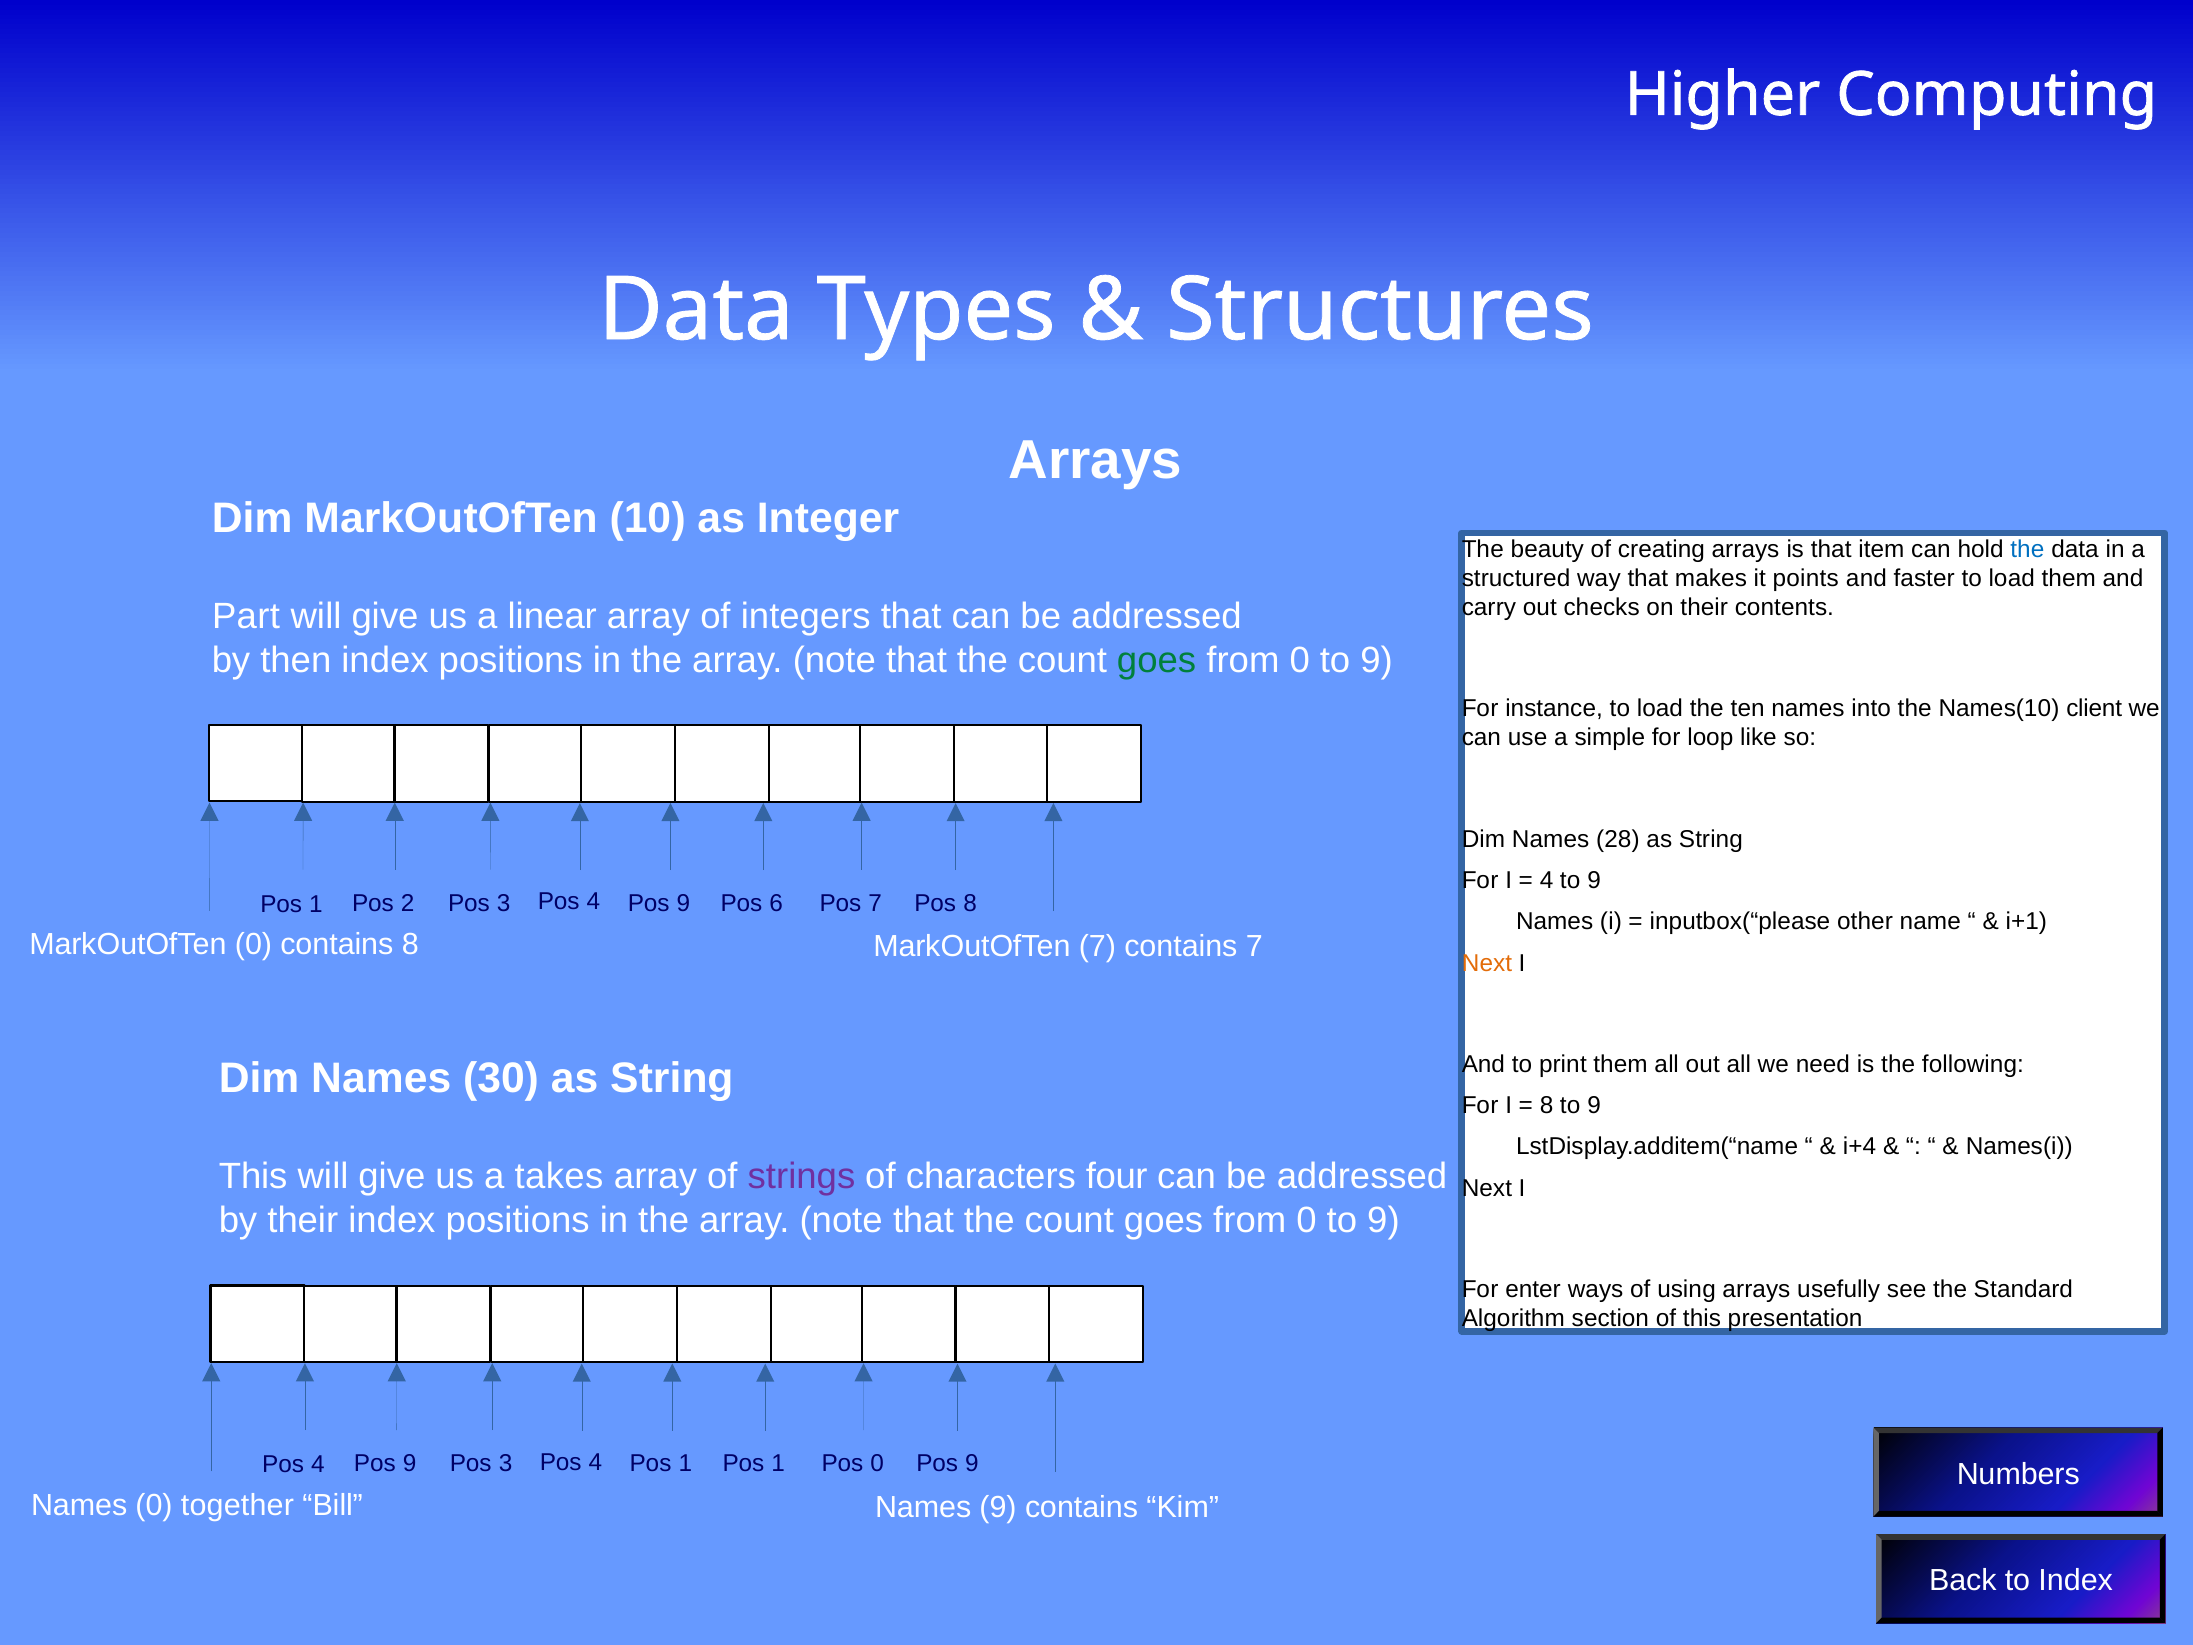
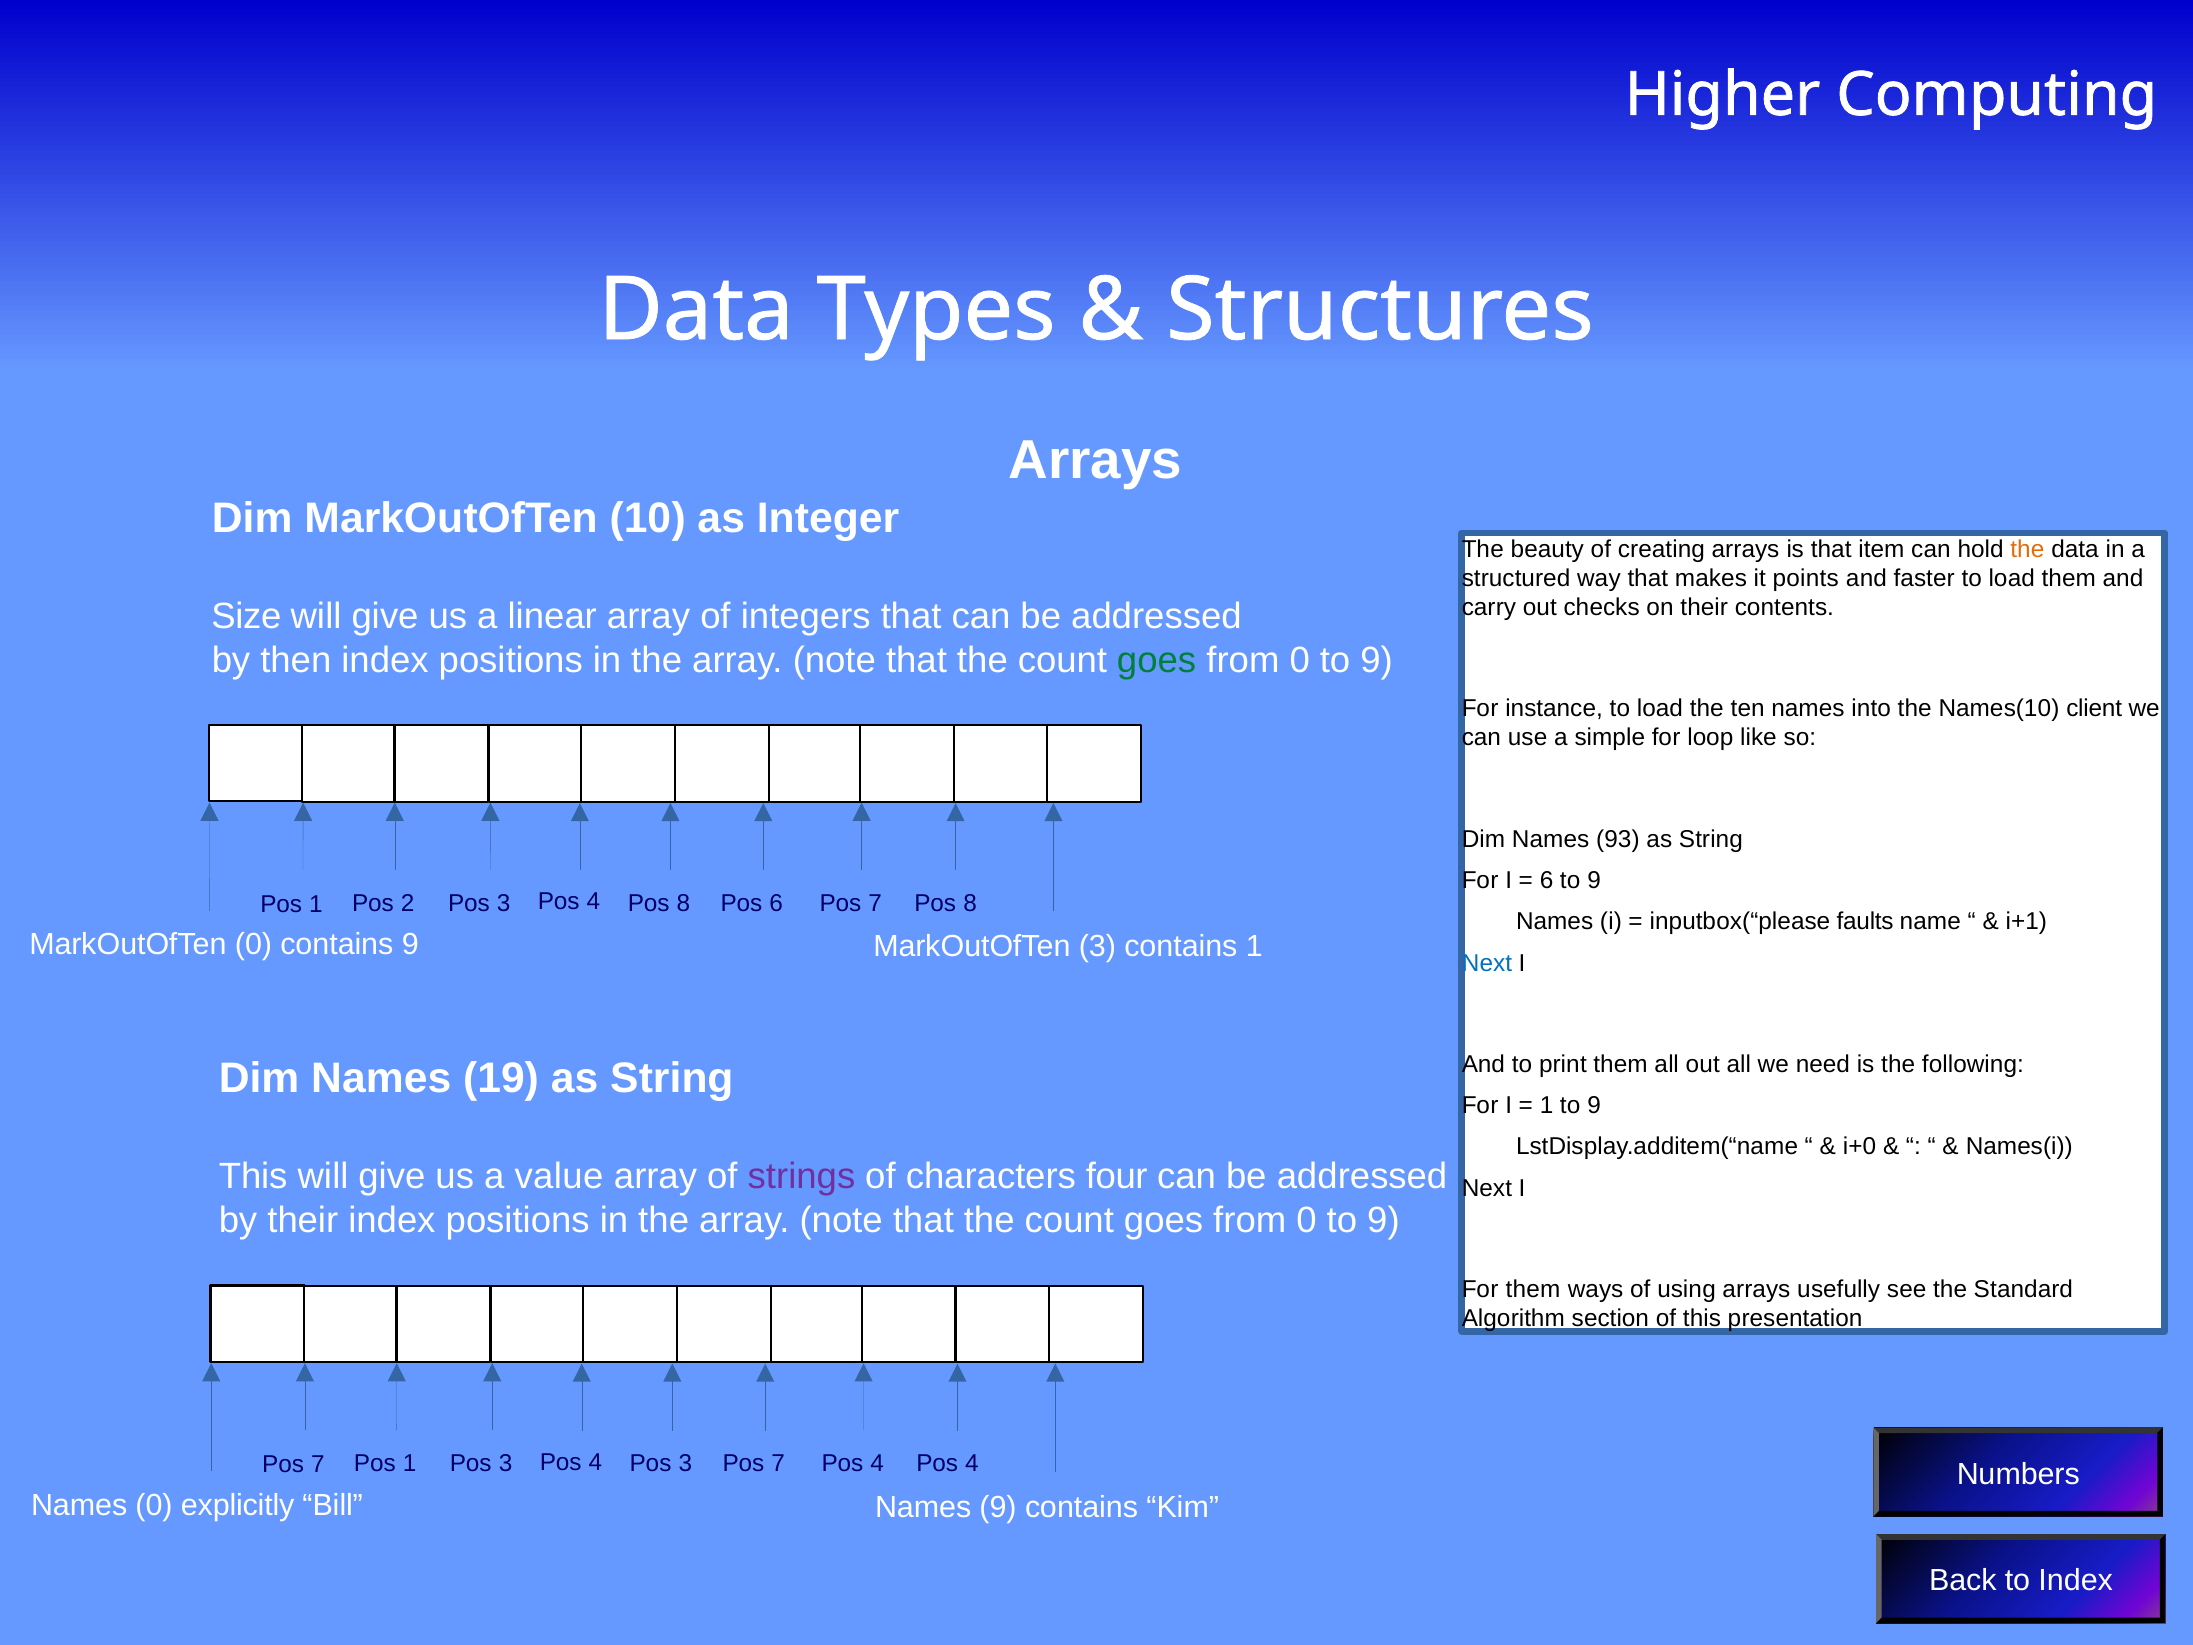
the colour: blue -> orange (2027, 549)
Part: Part -> Size (246, 616)
28: 28 -> 93 (1618, 839)
4: 4 -> 6 (1547, 880)
9: 9 -> 8 (683, 903)
other: other -> faults (1865, 922)
contains 8: 8 -> 9 (410, 945)
MarkOutOfTen 7: 7 -> 3 (1097, 947)
contains 7: 7 -> 1 (1254, 947)
Next colour: orange -> blue (1487, 963)
30: 30 -> 19 (501, 1078)
8: 8 -> 1 (1547, 1105)
i+4: i+4 -> i+0 (1860, 1147)
takes: takes -> value (559, 1177)
For enter: enter -> them (1533, 1289)
4: 4 -> 7 (318, 1464)
9: 9 -> 1 (410, 1463)
4 Pos 1: 1 -> 3 (685, 1463)
1: 1 -> 7 (778, 1463)
0: 0 -> 4 (877, 1463)
9: 9 -> 4 (972, 1464)
together: together -> explicitly (238, 1505)
